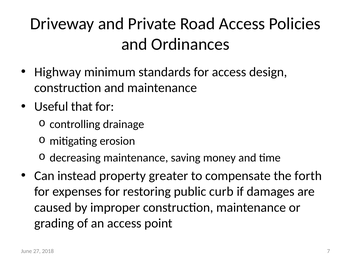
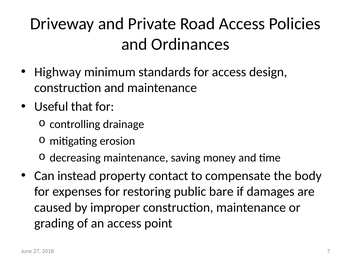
greater: greater -> contact (168, 176)
forth: forth -> body (308, 176)
curb: curb -> bare (221, 192)
